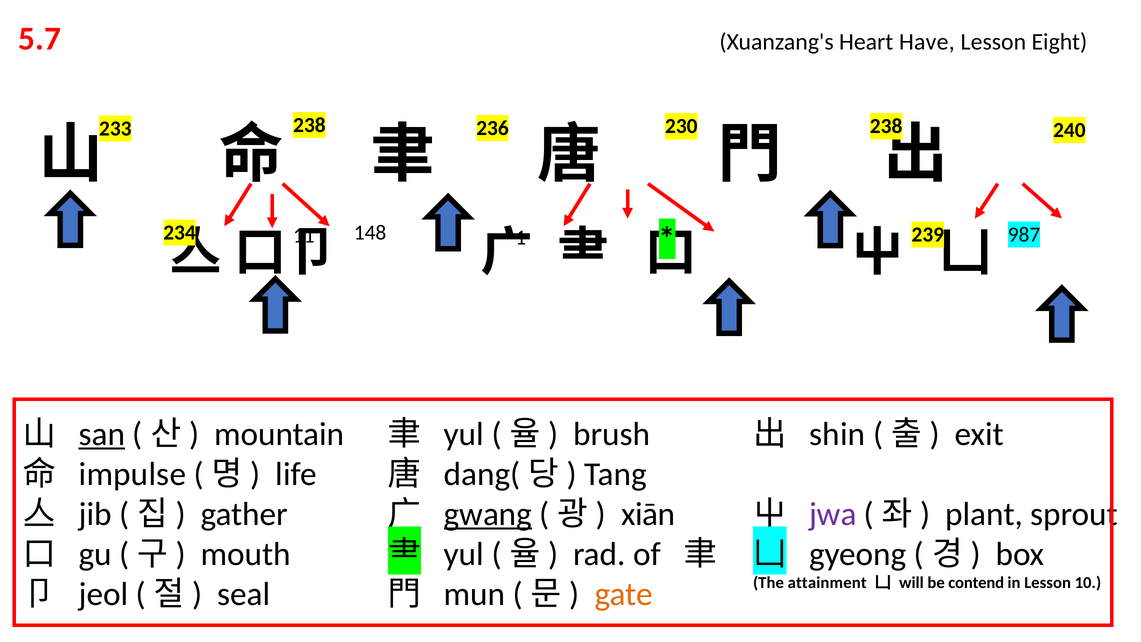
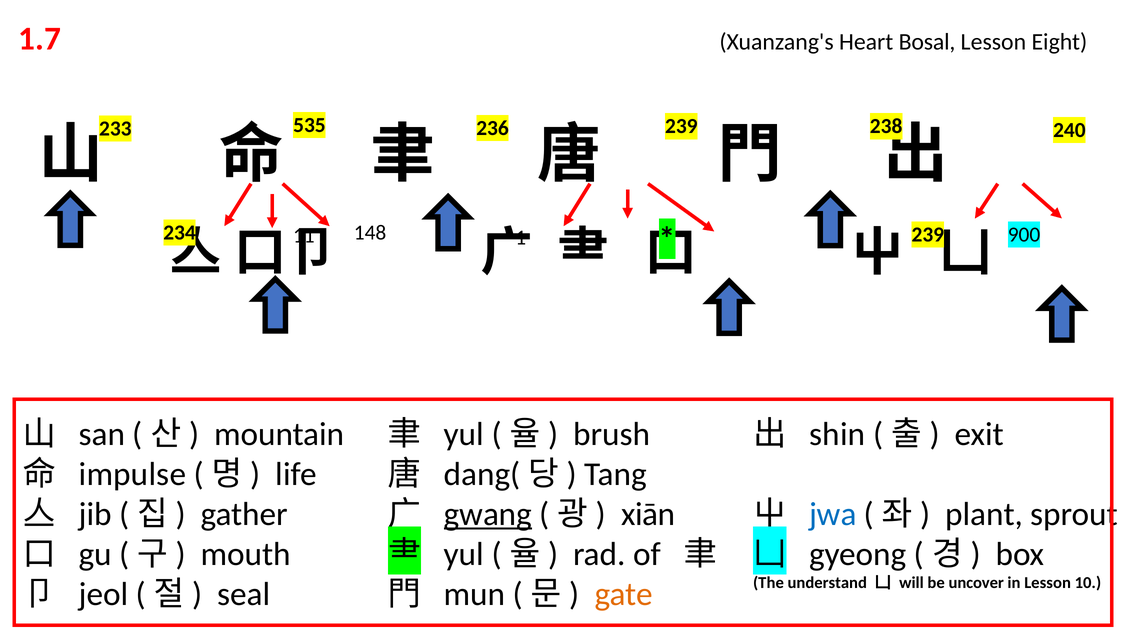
5.7: 5.7 -> 1.7 (40, 39)
Have: Have -> Bosal (927, 42)
236 230: 230 -> 239 (681, 126)
233 238: 238 -> 535 (309, 125)
987: 987 -> 900 (1024, 235)
san underline: present -> none (102, 434)
jwa colour: purple -> blue (833, 514)
attainment: attainment -> understand (827, 583)
contend: contend -> uncover (976, 583)
